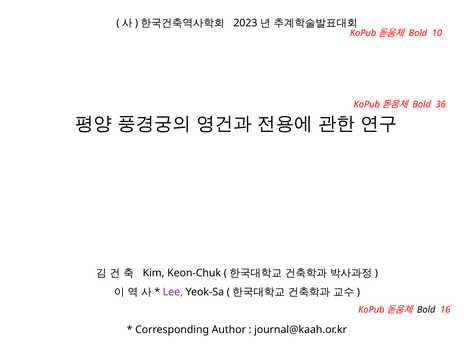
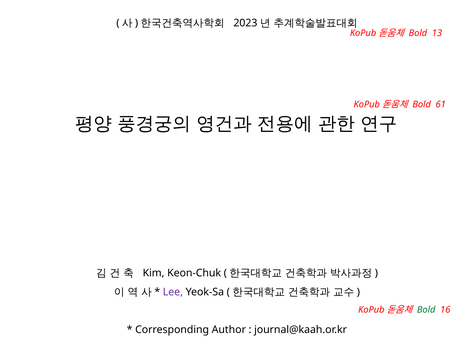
10: 10 -> 13 (437, 33)
36: 36 -> 61 (441, 104)
Bold colour: black -> green (426, 309)
